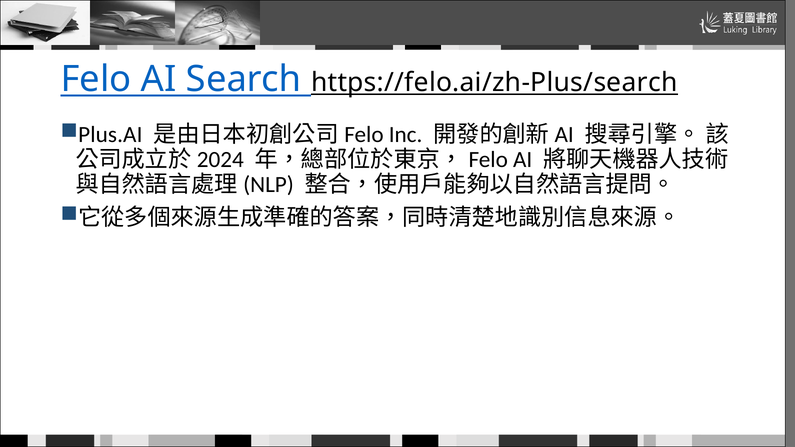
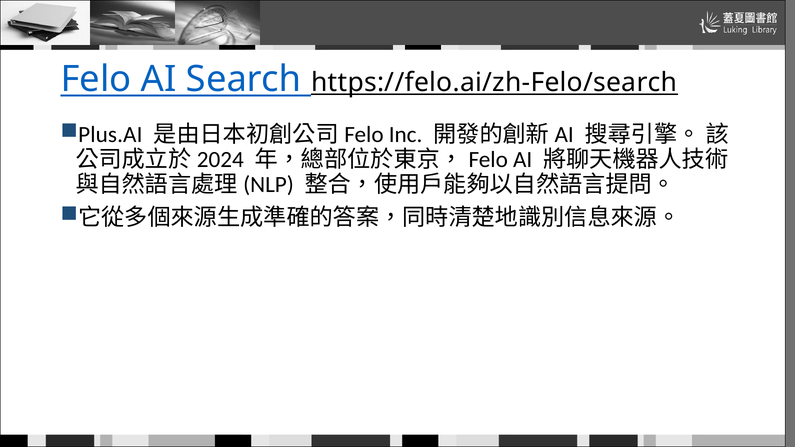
https://felo.ai/zh-Plus/search: https://felo.ai/zh-Plus/search -> https://felo.ai/zh-Felo/search (494, 82)
